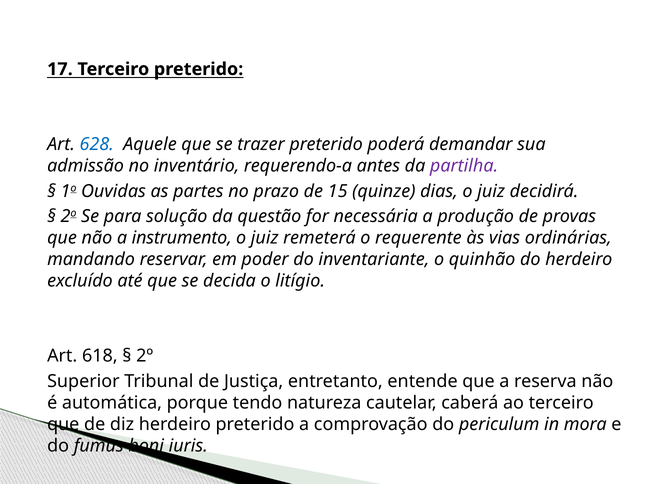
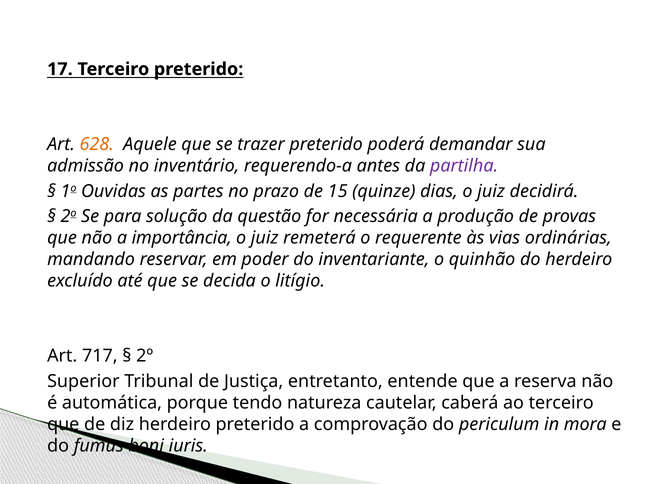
628 colour: blue -> orange (97, 145)
instrumento: instrumento -> importância (182, 238)
618: 618 -> 717 (100, 356)
